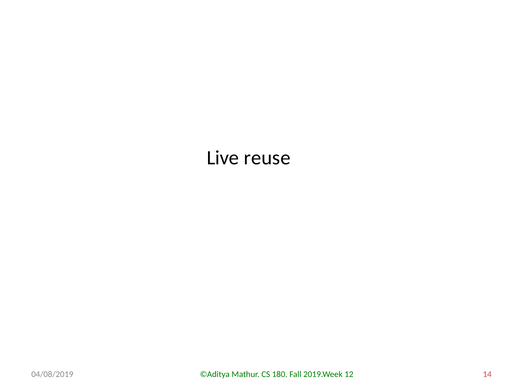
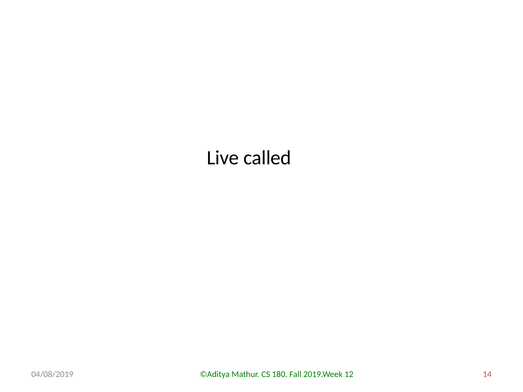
reuse: reuse -> called (267, 158)
